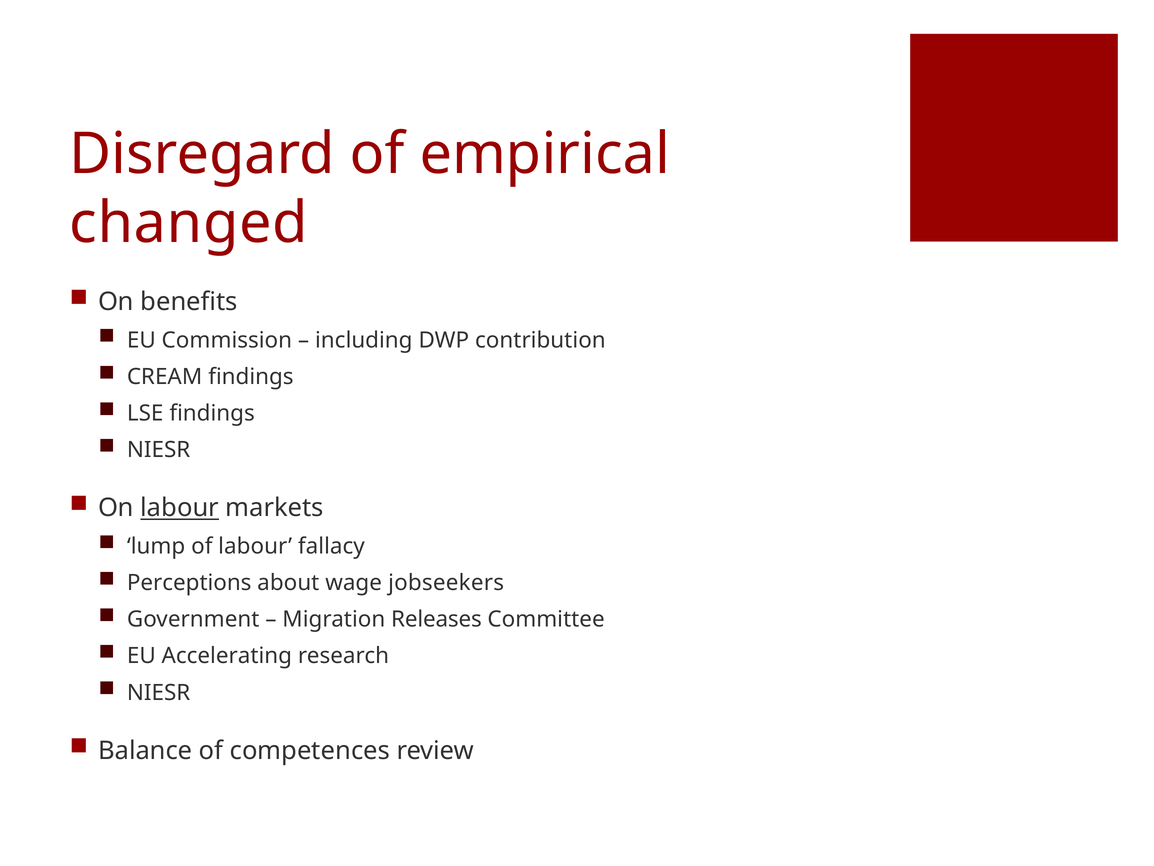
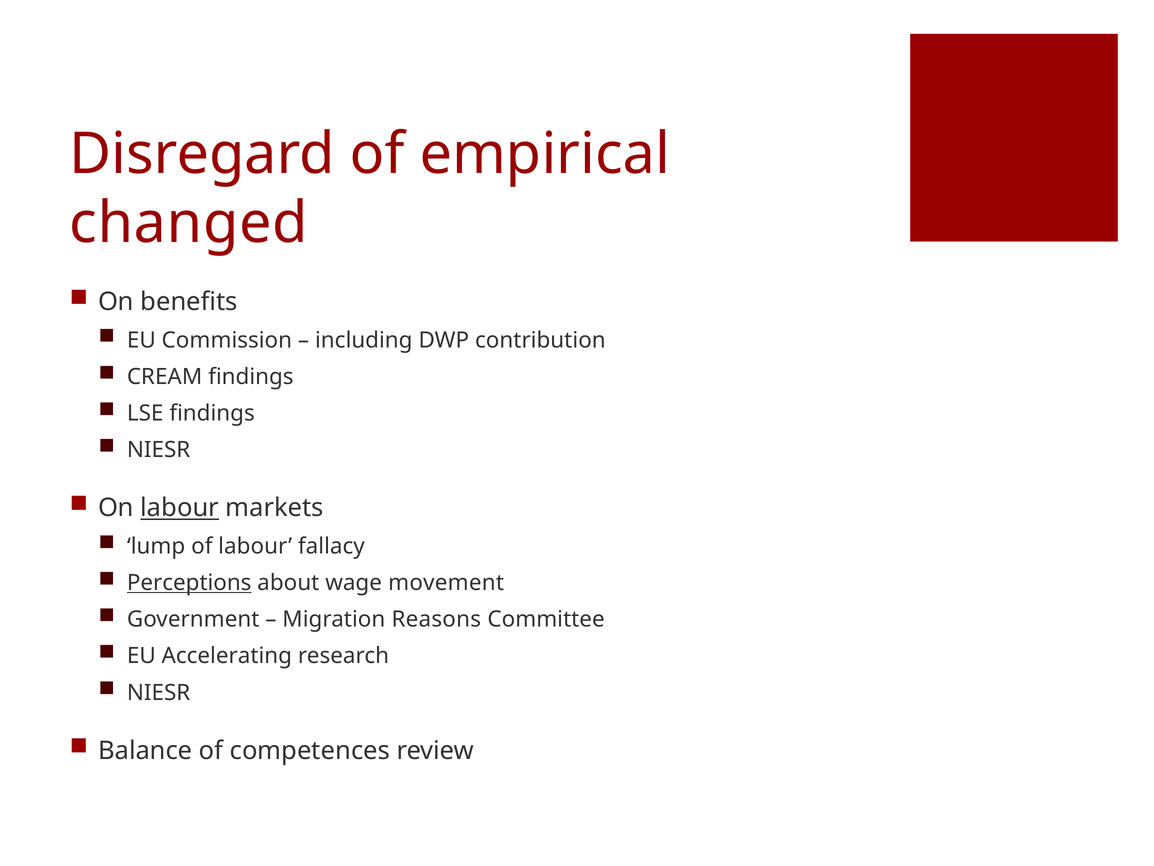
Perceptions underline: none -> present (189, 583)
jobseekers: jobseekers -> movement (446, 583)
Releases: Releases -> Reasons (436, 619)
